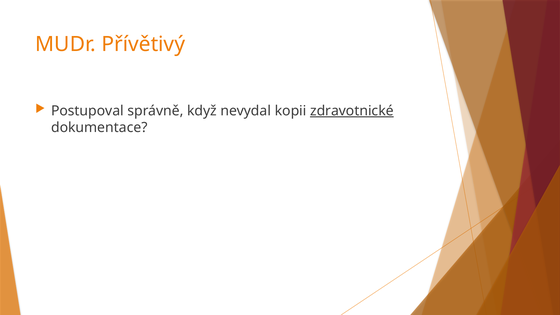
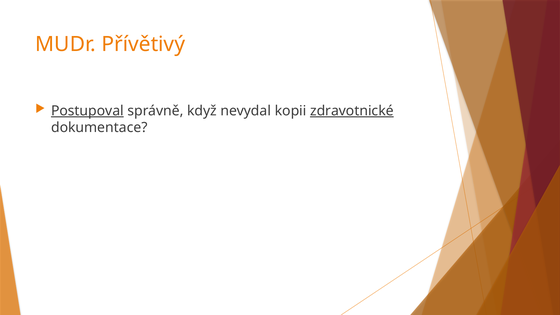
Postupoval underline: none -> present (87, 111)
